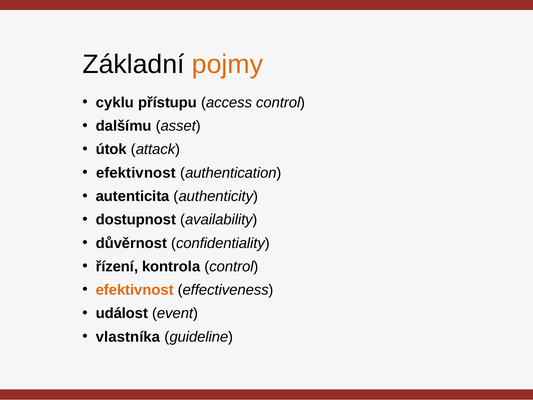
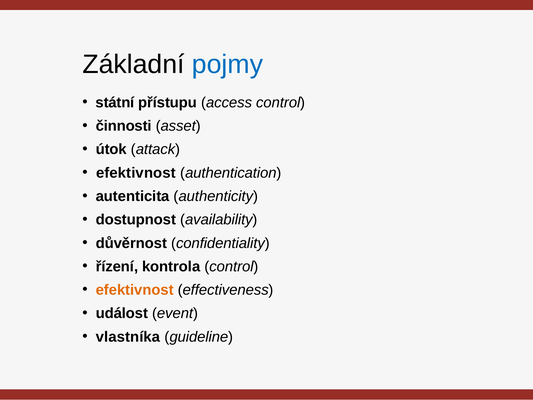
pojmy colour: orange -> blue (228, 64)
cyklu: cyklu -> státní (115, 102)
dalšímu: dalšímu -> činnosti (124, 126)
